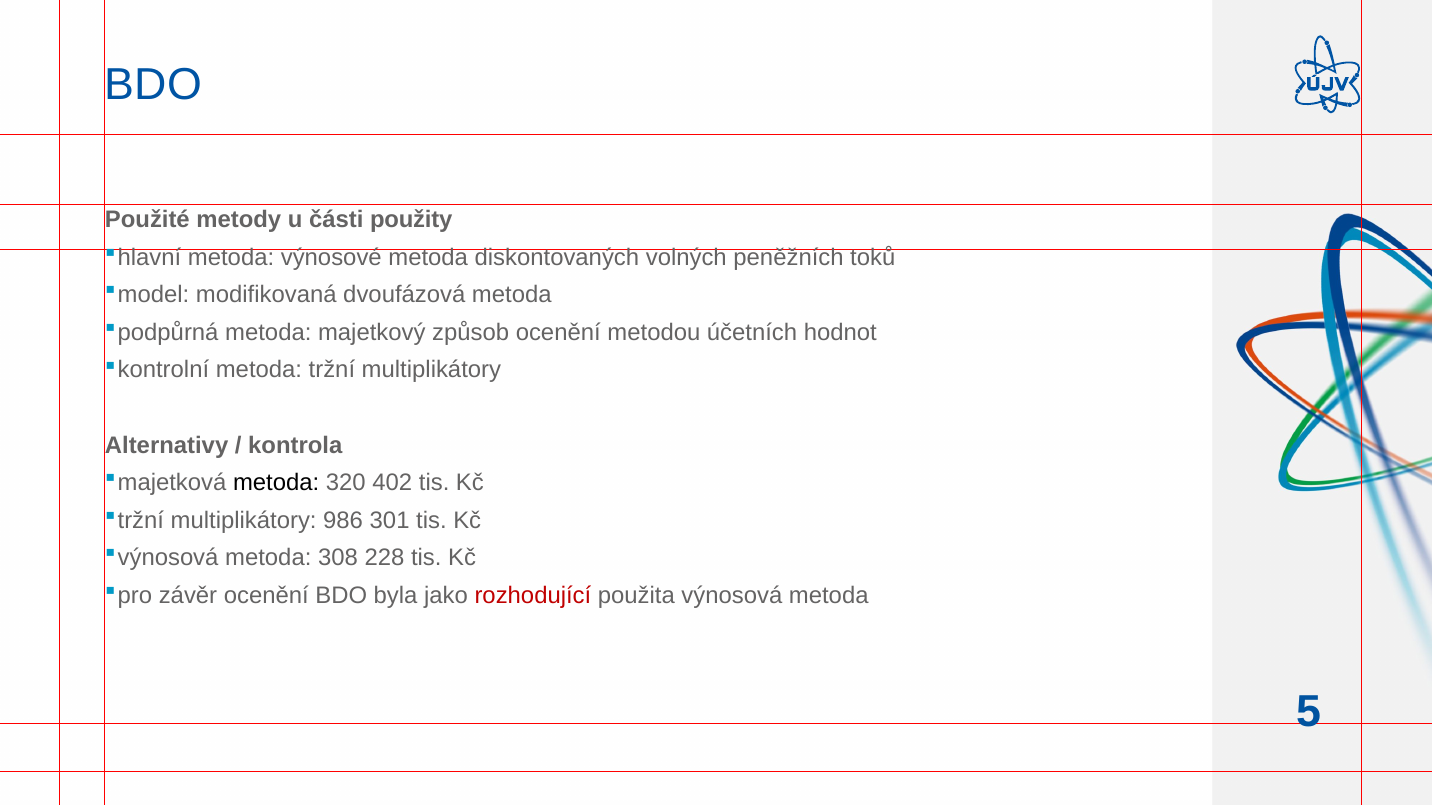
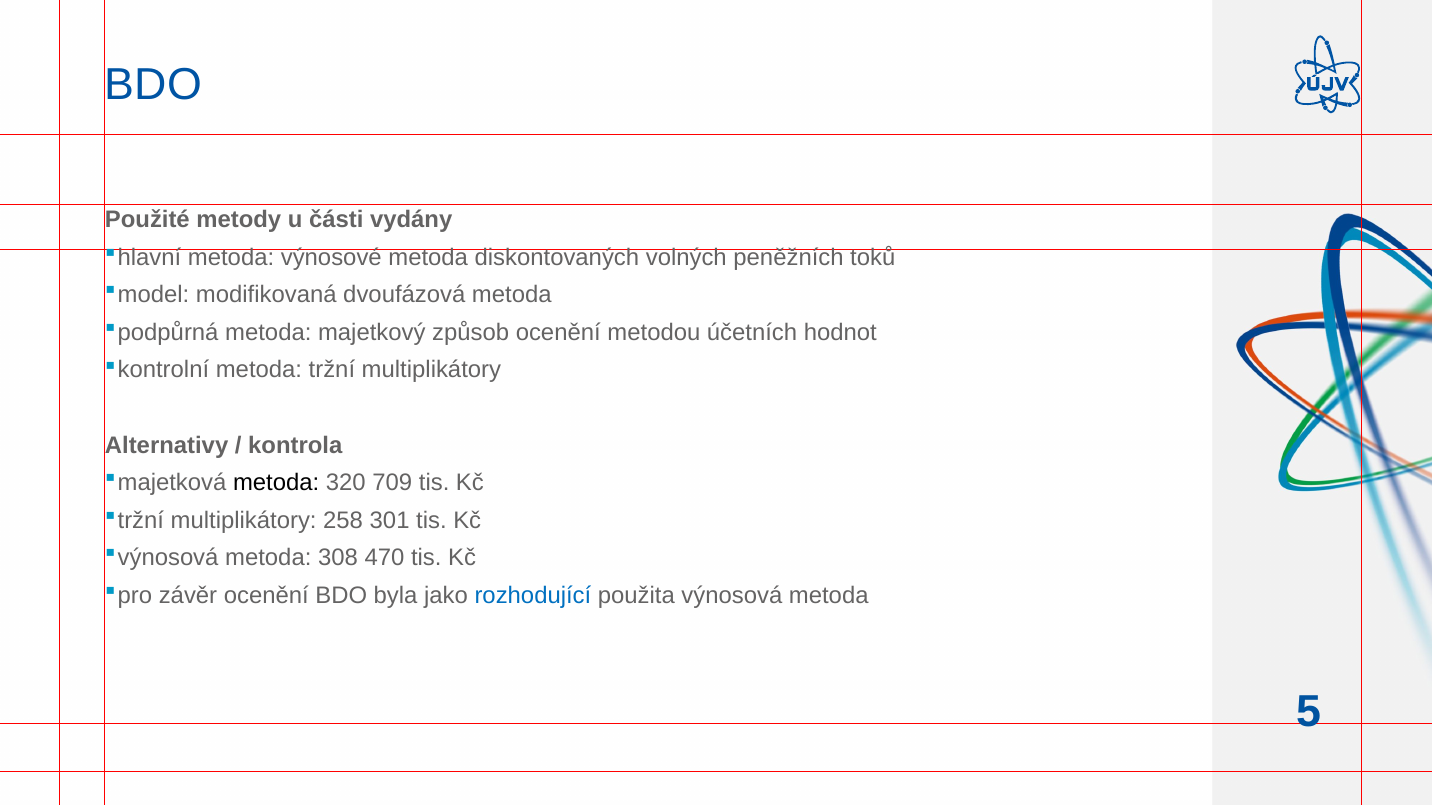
použity: použity -> vydány (411, 220)
402: 402 -> 709 (392, 483)
986: 986 -> 258 (343, 521)
228: 228 -> 470 (384, 558)
rozhodující colour: red -> blue (533, 596)
